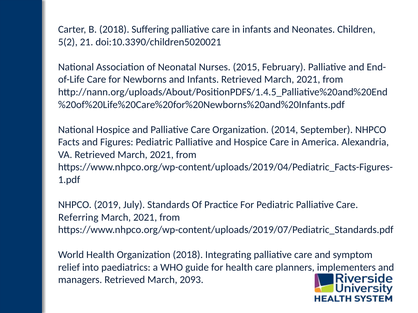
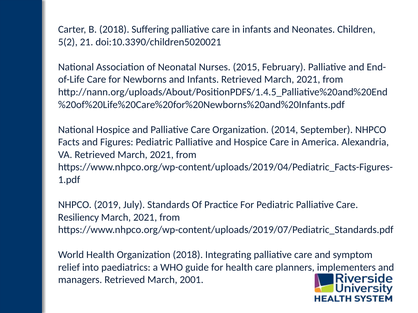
Referring: Referring -> Resiliency (78, 218)
2093: 2093 -> 2001 (192, 280)
